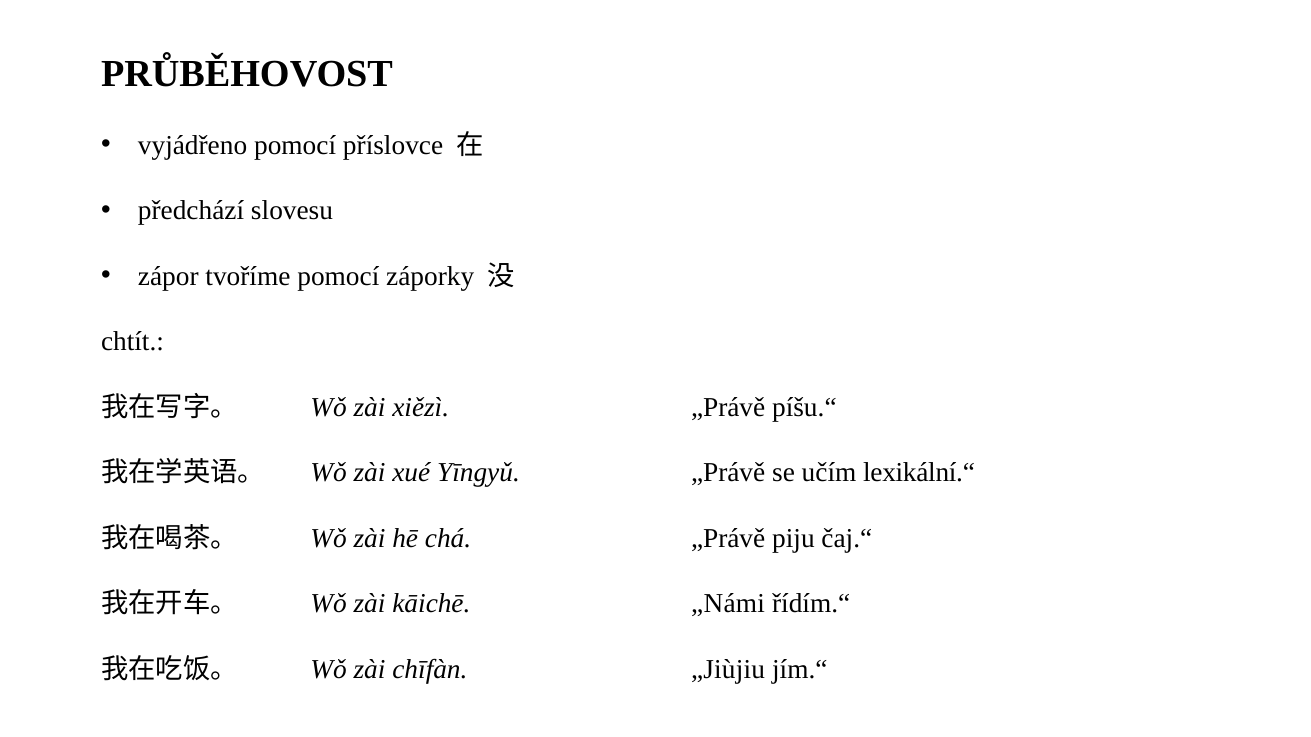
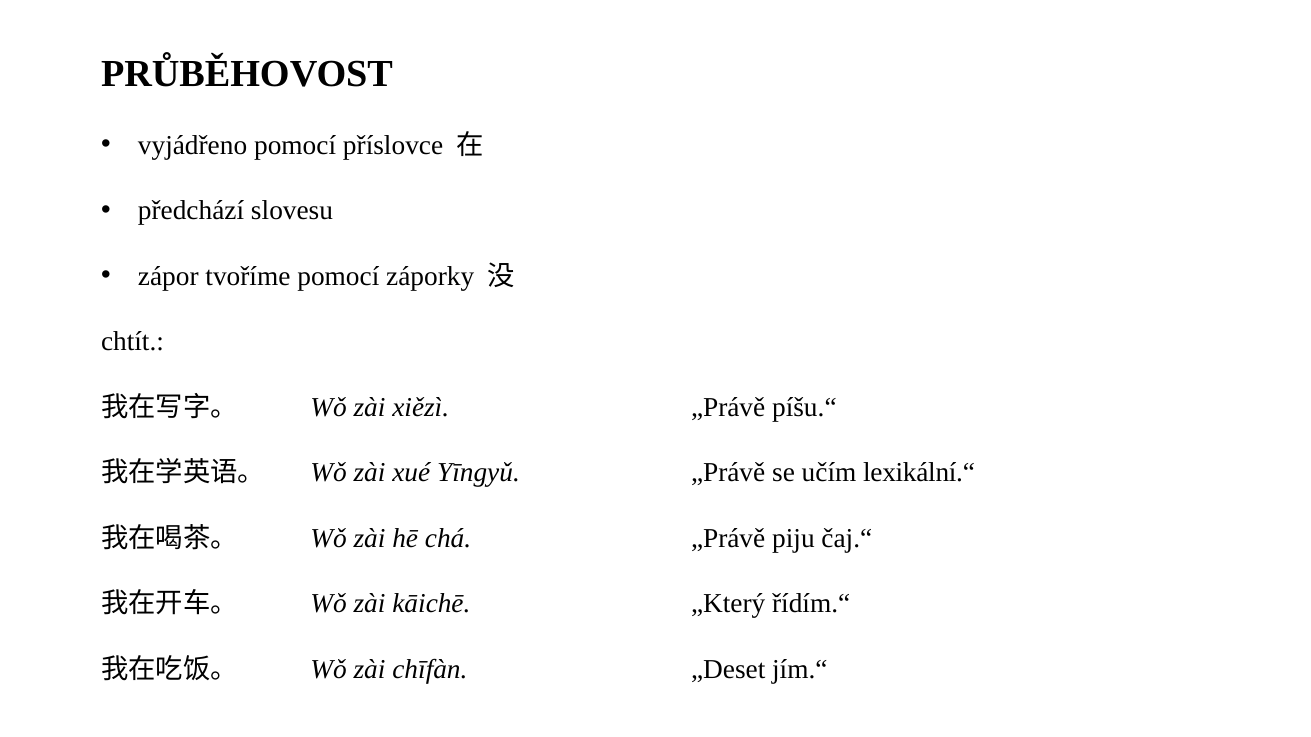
„Námi: „Námi -> „Který (728, 604)
„Jiùjiu: „Jiùjiu -> „Deset (728, 670)
